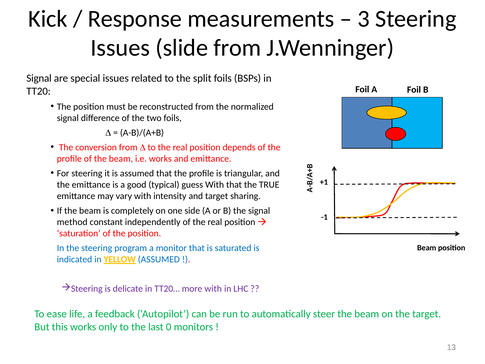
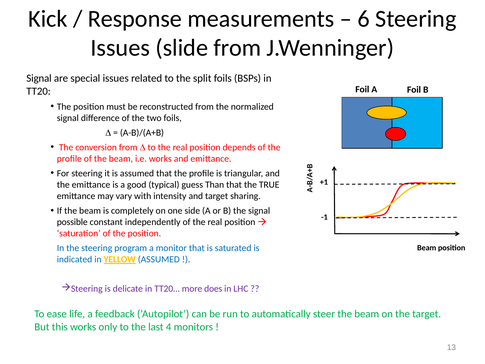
3: 3 -> 6 (364, 19)
guess With: With -> Than (215, 185)
method: method -> possible (72, 222)
more with: with -> does (213, 289)
0: 0 -> 4 (169, 327)
